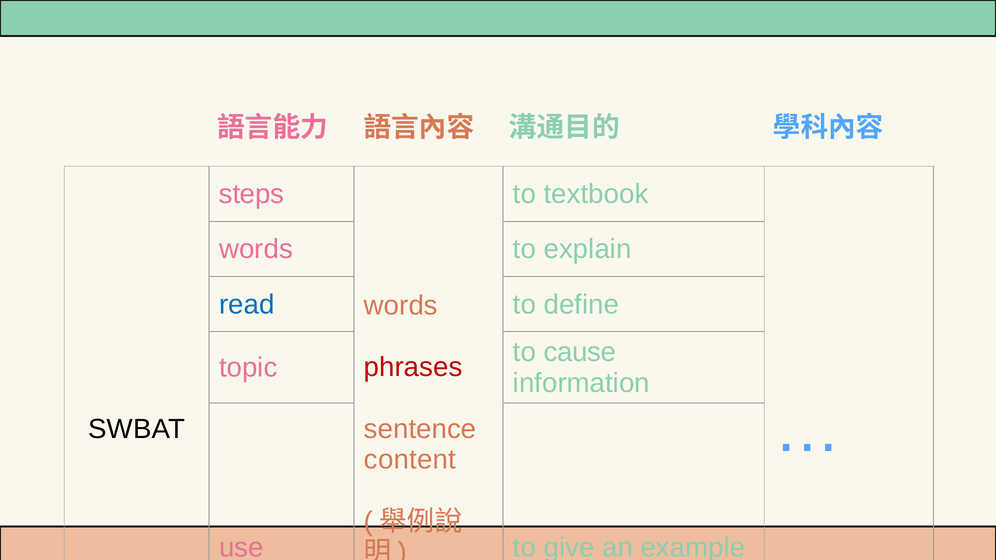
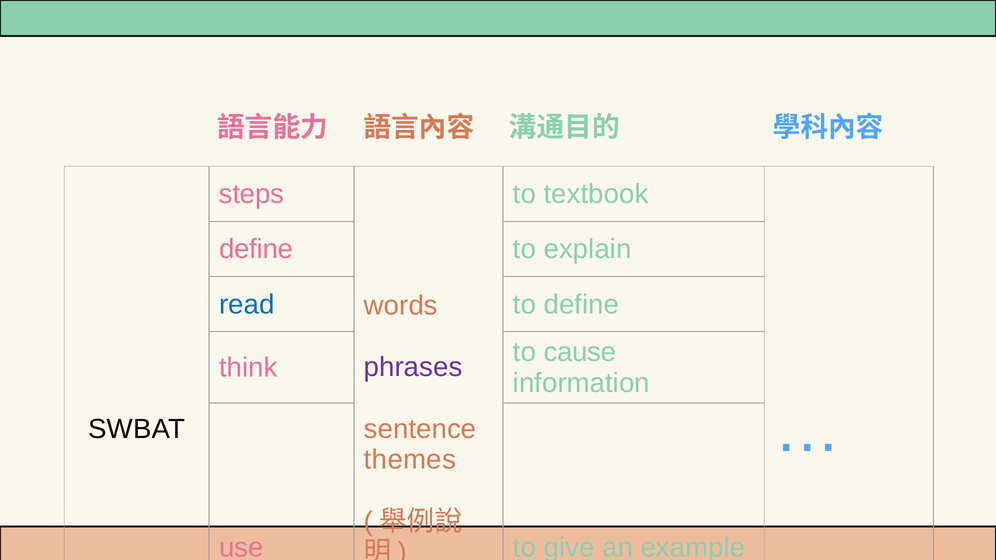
words: words -> define (256, 249)
phrases colour: red -> purple (413, 367)
topic: topic -> think (248, 368)
content: content -> themes (410, 460)
